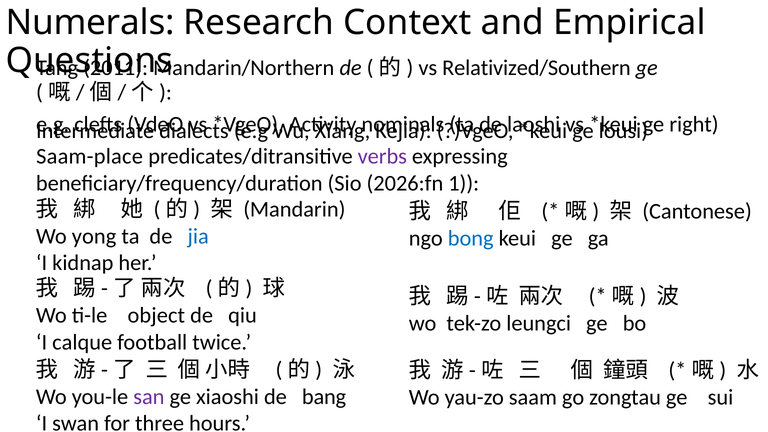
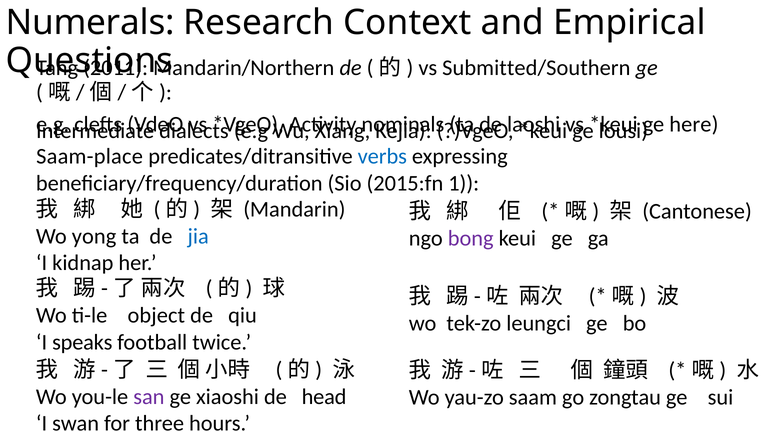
Relativized/Southern: Relativized/Southern -> Submitted/Southern (536, 68)
right: right -> here (694, 124)
verbs colour: purple -> blue (382, 157)
2026:fn: 2026:fn -> 2015:fn (405, 183)
bong colour: blue -> purple (471, 238)
calque: calque -> speaks (82, 342)
bang: bang -> head (324, 397)
